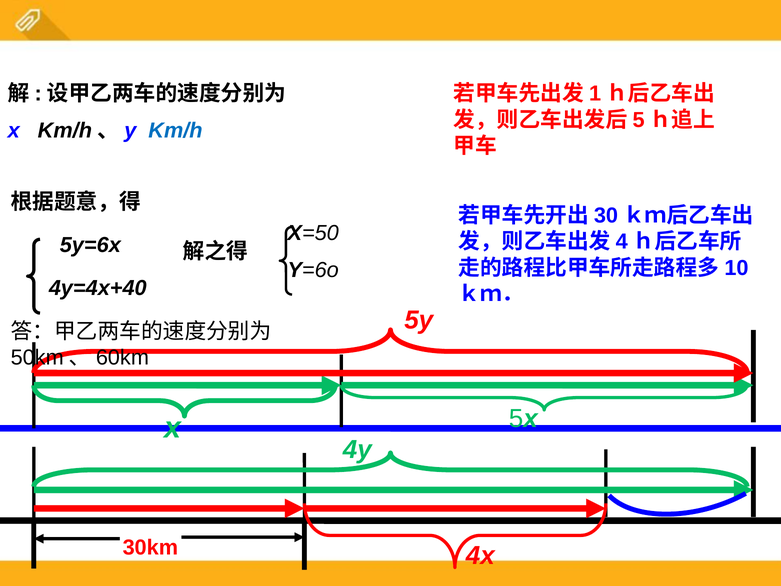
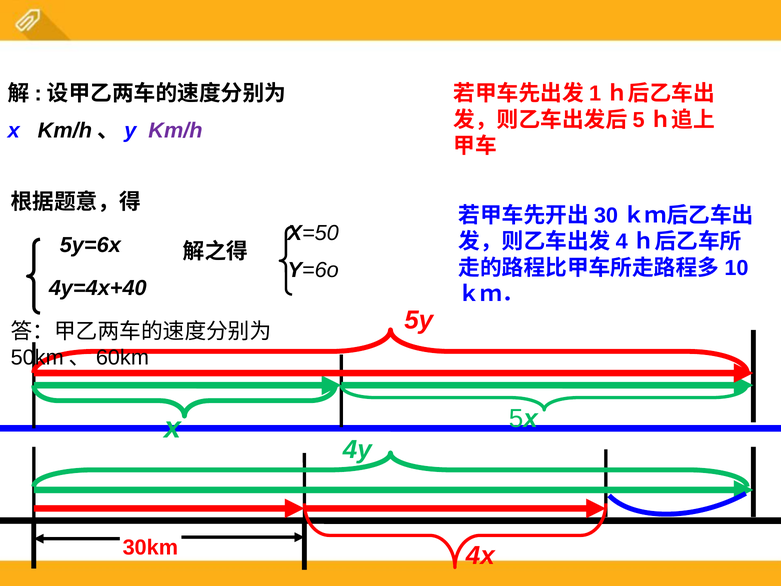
Km/h colour: blue -> purple (175, 131)
